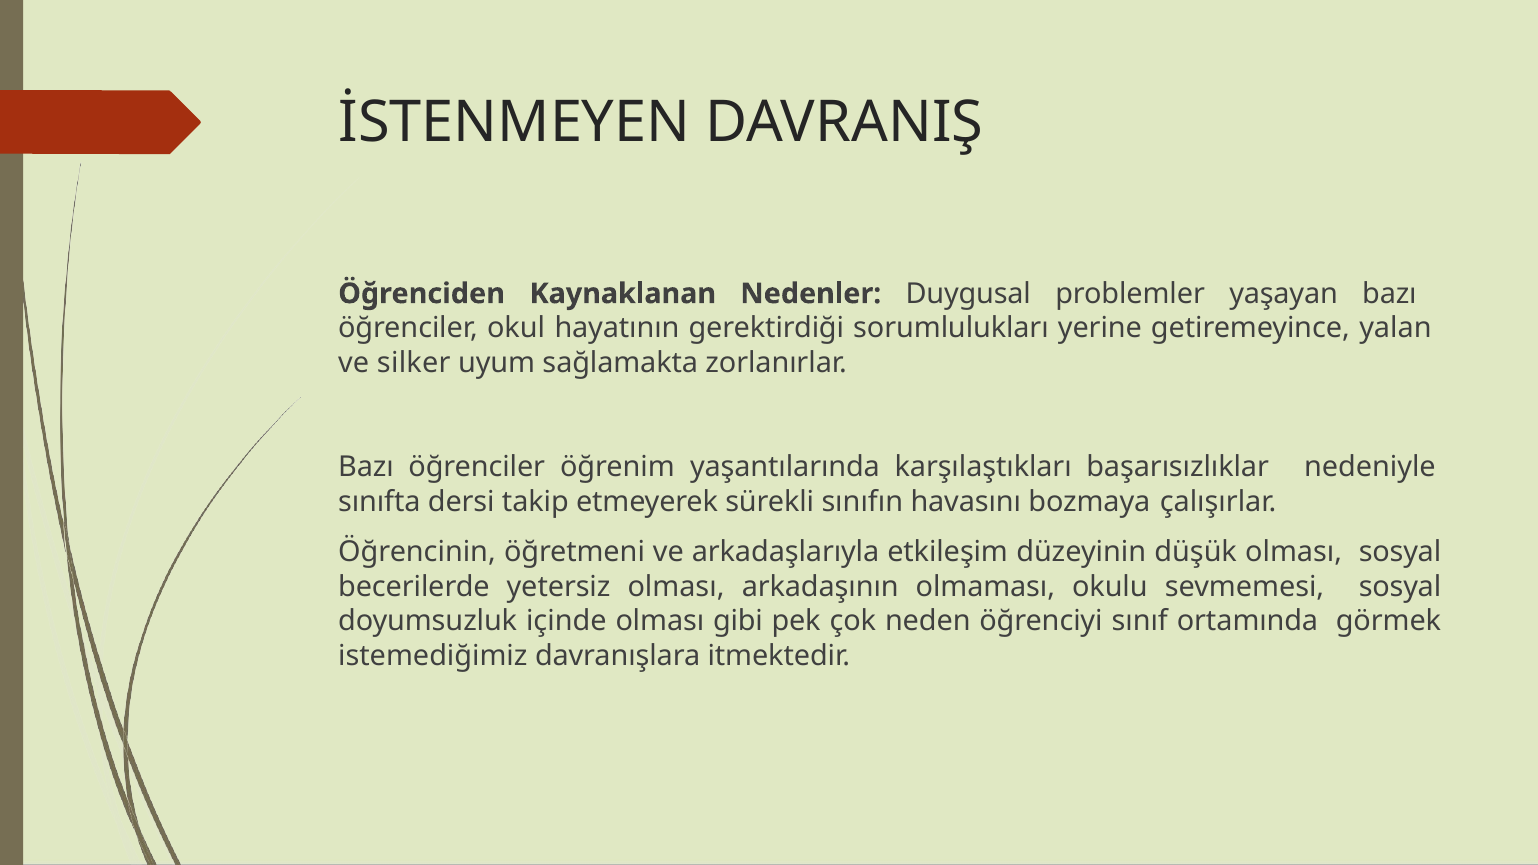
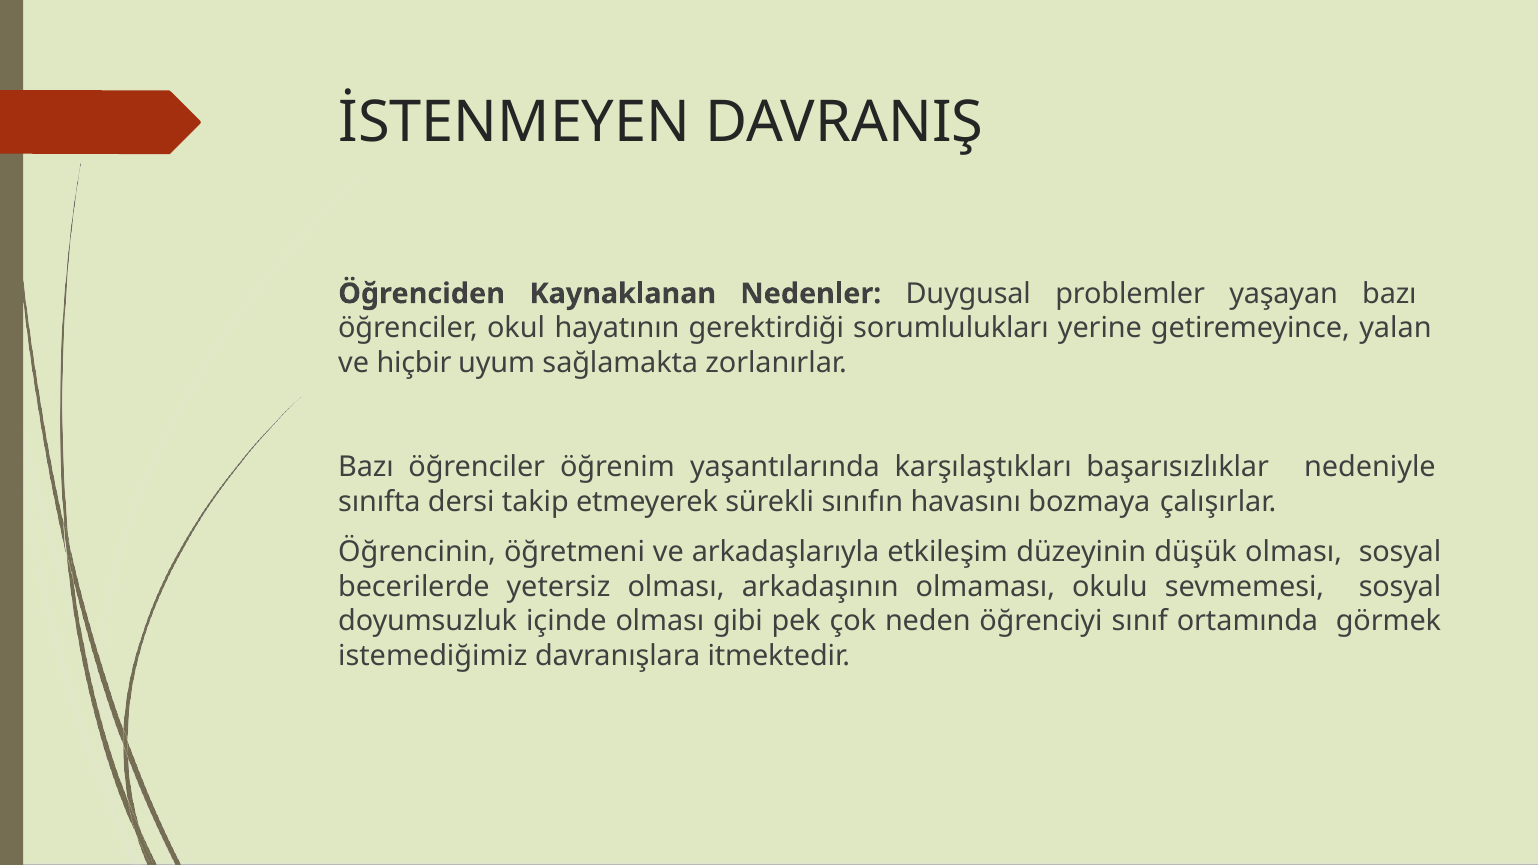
silker: silker -> hiçbir (414, 363)
